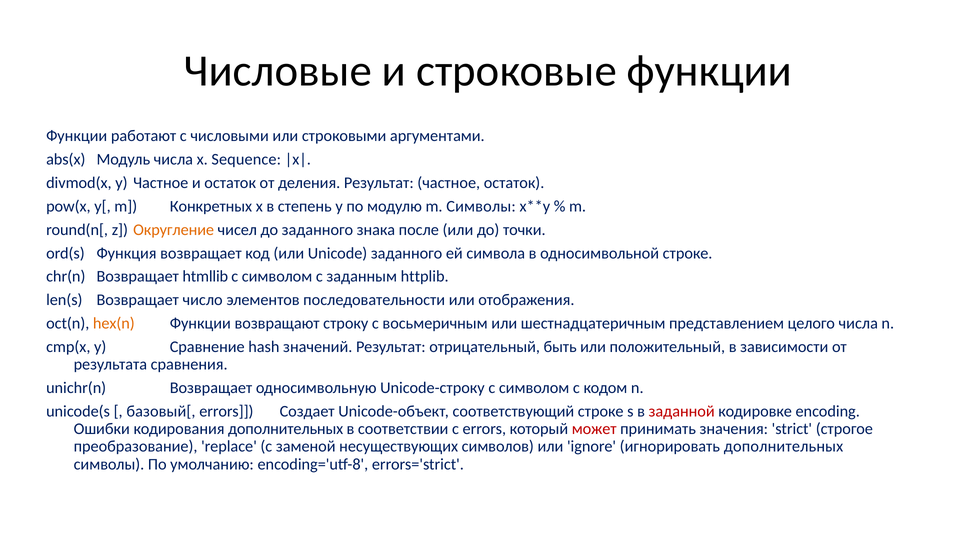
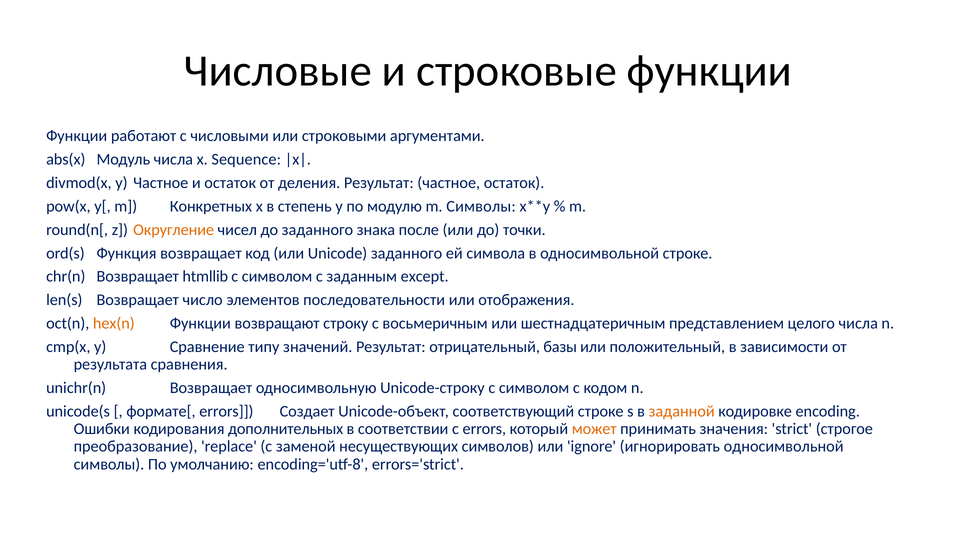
httplib: httplib -> except (425, 276)
hash: hash -> типу (264, 347)
быть: быть -> базы (560, 347)
базовый[: базовый[ -> формате[ (161, 411)
заданной colour: red -> orange (682, 411)
может colour: red -> orange (594, 429)
игнорировать дополнительных: дополнительных -> односимвольной (784, 446)
